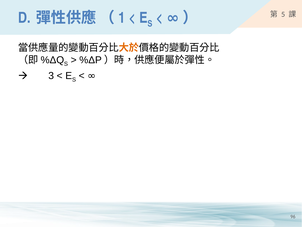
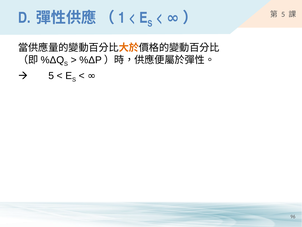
3: 3 -> 5 (51, 76)
